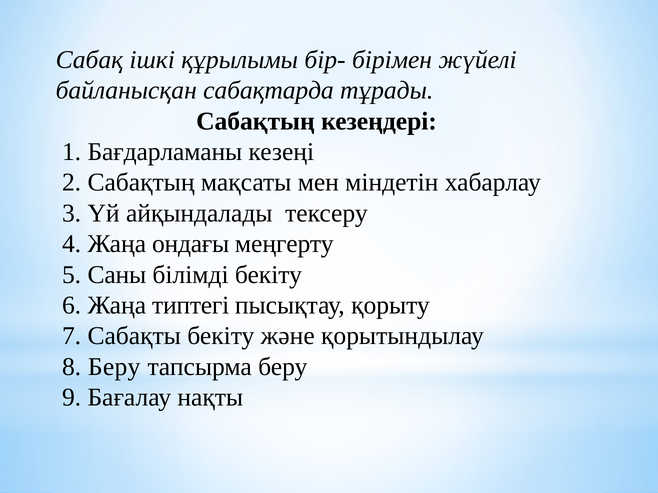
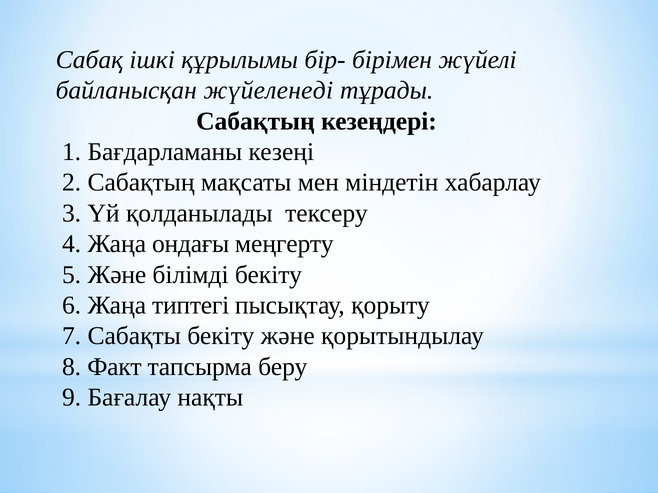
сабақтарда: сабақтарда -> жүйеленеді (268, 91)
айқындалады: айқындалады -> қолданылады (199, 213)
5 Саны: Саны -> Және (117, 275)
8 Беру: Беру -> Факт (114, 367)
